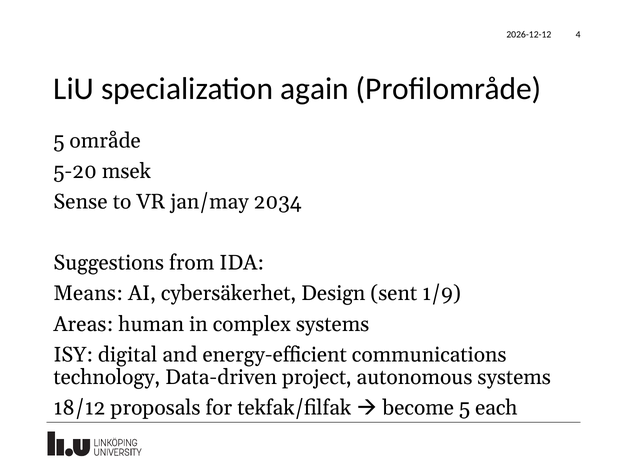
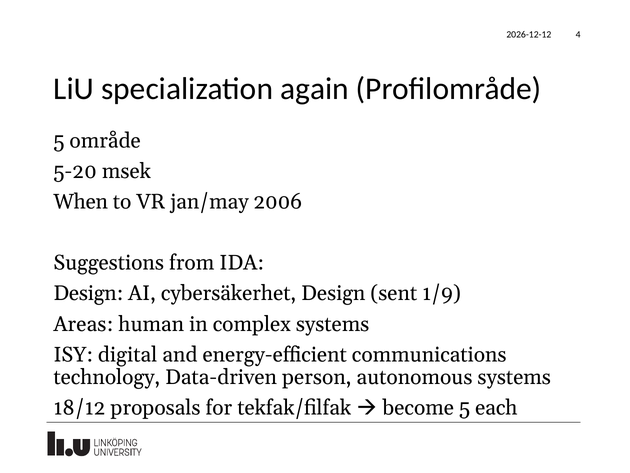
Sense: Sense -> When (81, 202)
2034: 2034 -> 2006 (278, 202)
Means: Means -> Design (88, 293)
project: project -> person (317, 377)
